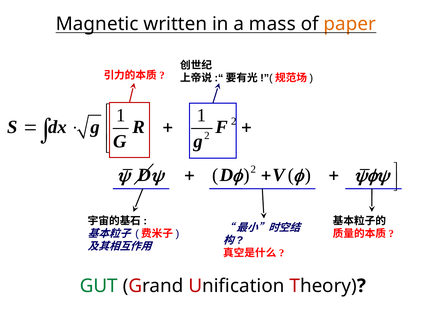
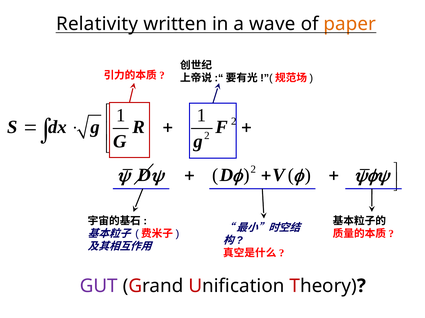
Magnetic: Magnetic -> Relativity (97, 24)
mass: mass -> wave (272, 24)
GUT colour: green -> purple (99, 286)
